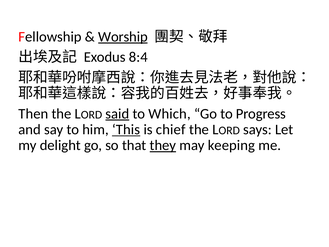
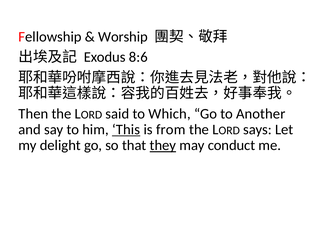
Worship underline: present -> none (123, 37)
8:4: 8:4 -> 8:6 (138, 57)
said underline: present -> none (117, 114)
Progress: Progress -> Another (261, 114)
chief: chief -> from (171, 129)
keeping: keeping -> conduct (231, 145)
